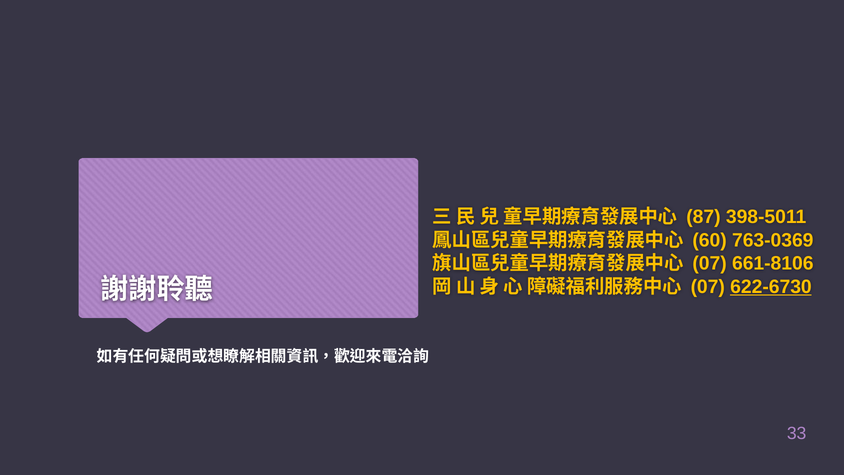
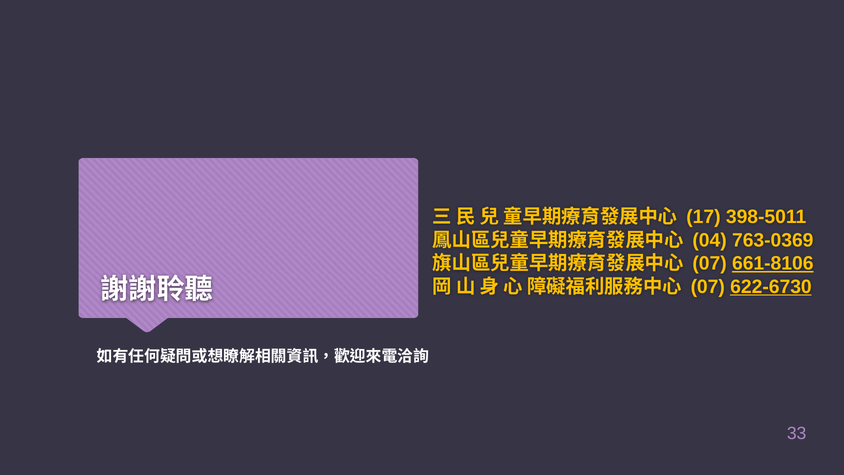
87: 87 -> 17 (703, 217)
60: 60 -> 04 (710, 240)
661-8106 underline: none -> present (773, 263)
